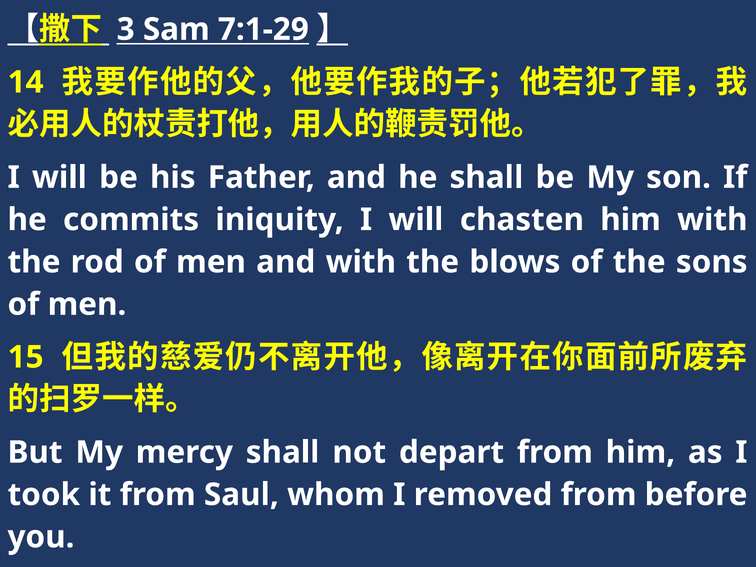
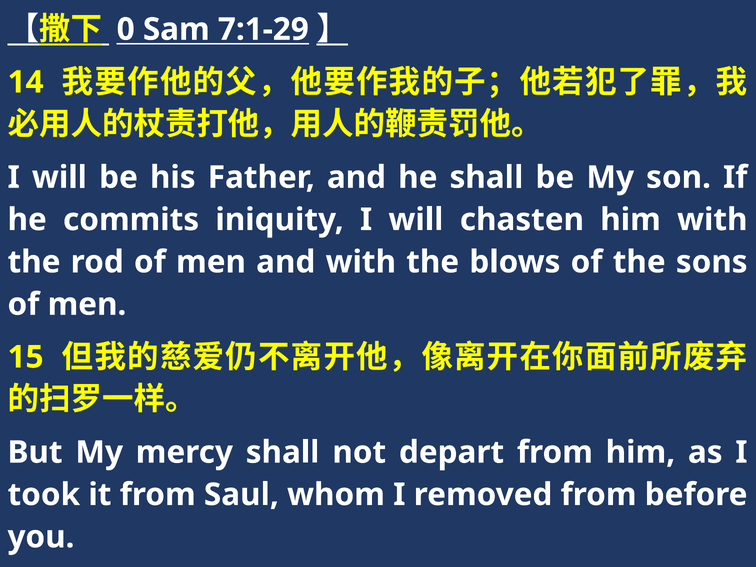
3: 3 -> 0 (126, 29)
